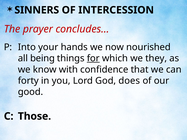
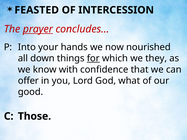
SINNERS: SINNERS -> FEASTED (37, 10)
prayer underline: none -> present (38, 29)
being: being -> down (42, 58)
forty: forty -> offer (28, 81)
does: does -> what (129, 81)
